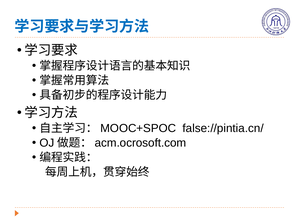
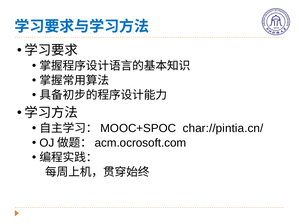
false://pintia.cn/: false://pintia.cn/ -> char://pintia.cn/ (223, 128)
